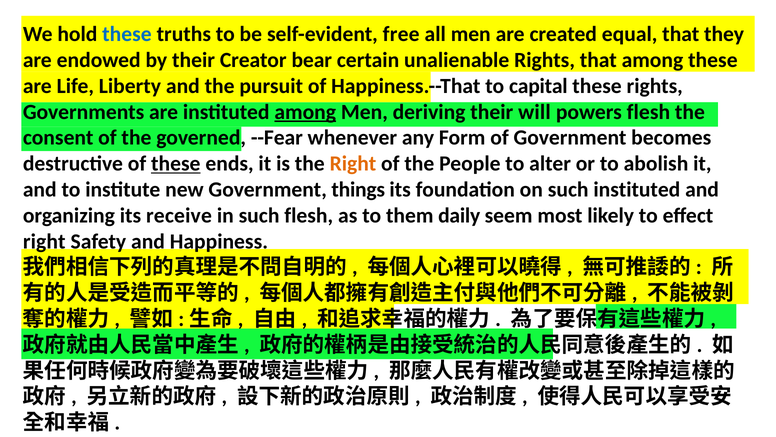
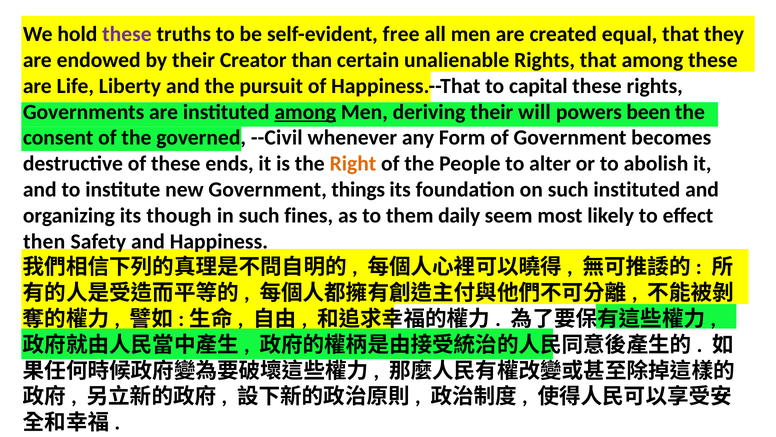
these colour: blue -> purple (127, 34)
bear: bear -> than (312, 60)
powers flesh: flesh -> been (649, 112)
--Fear: --Fear -> --Civil (277, 138)
these underline: present -> none (176, 164)
receive: receive -> though (179, 215)
such flesh: flesh -> fines (309, 215)
right: right -> then (44, 241)
